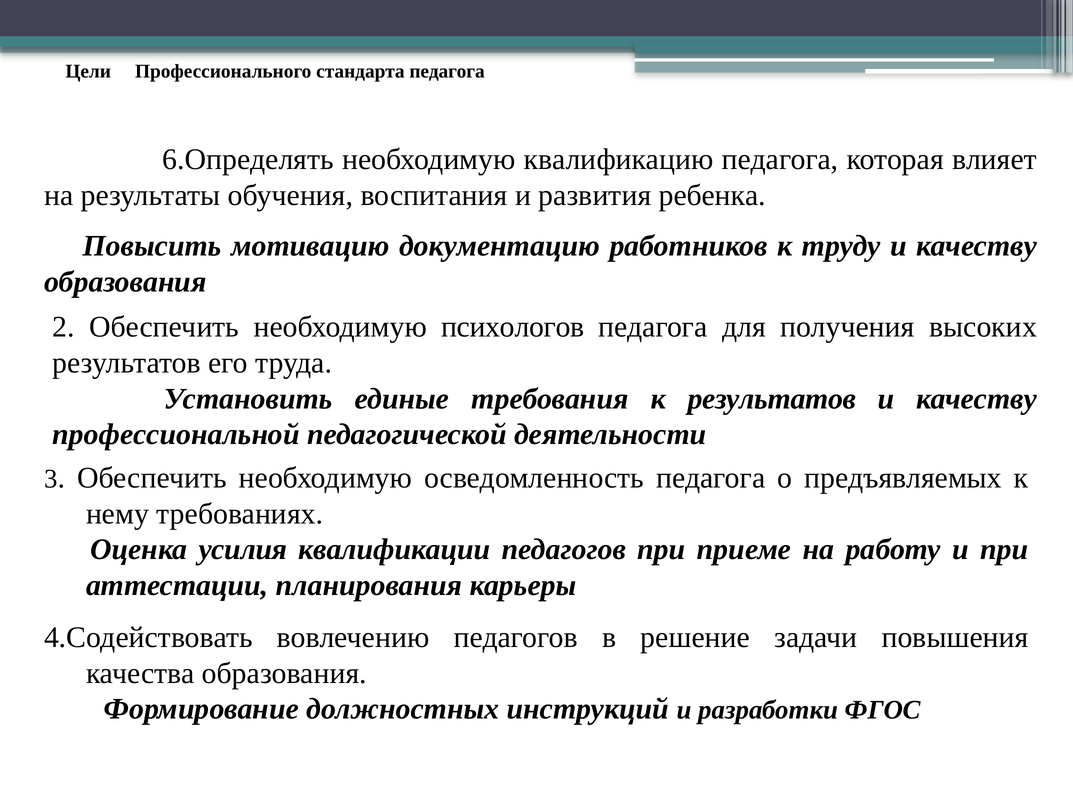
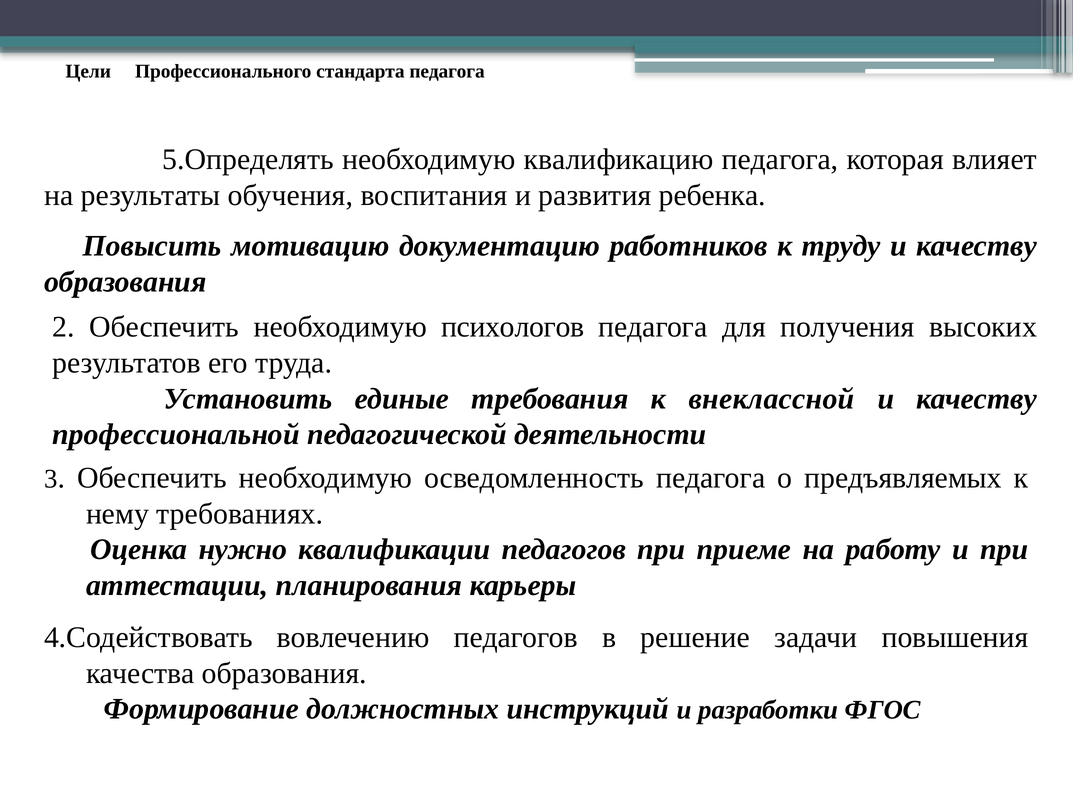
6.Определять: 6.Определять -> 5.Определять (248, 159)
к результатов: результатов -> внеклассной (772, 399)
усилия: усилия -> нужно (243, 549)
